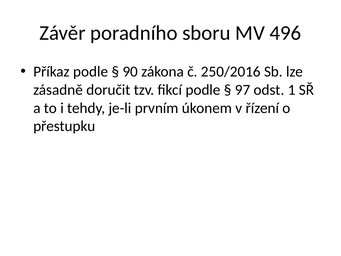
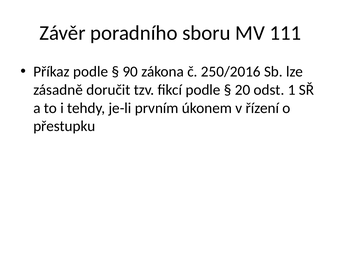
496: 496 -> 111 (285, 33)
97: 97 -> 20 (243, 90)
